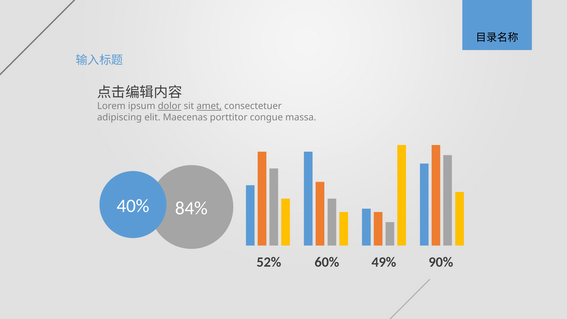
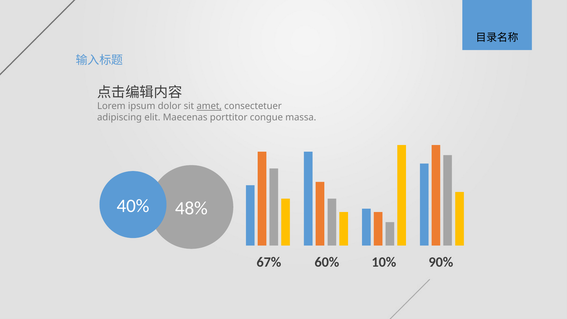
dolor underline: present -> none (170, 106)
84%: 84% -> 48% (191, 208)
52%: 52% -> 67% (269, 262)
49%: 49% -> 10% (384, 262)
